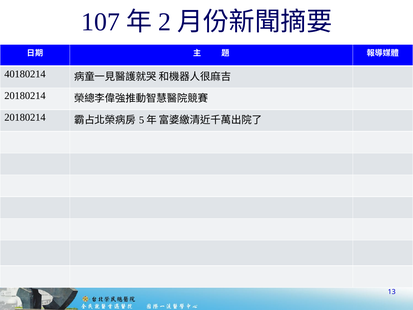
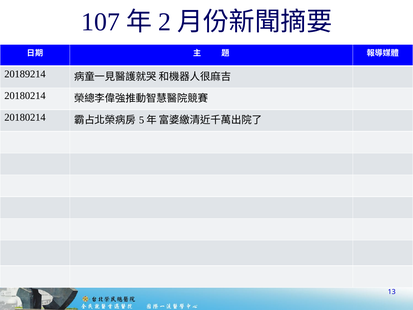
40180214: 40180214 -> 20189214 (25, 74)
